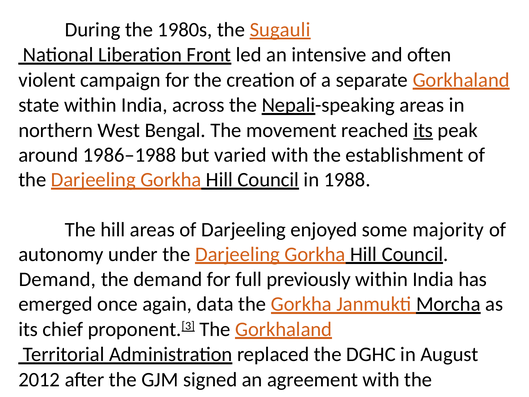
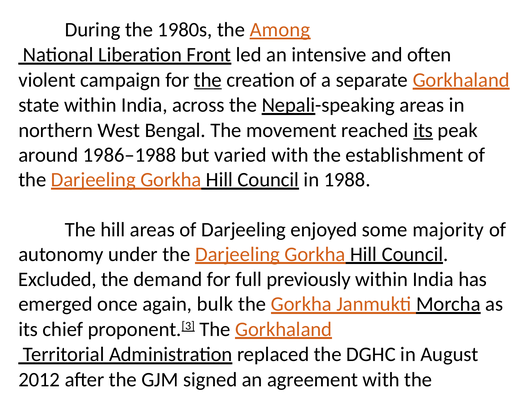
Sugauli: Sugauli -> Among (280, 30)
the underline: none -> present (208, 80)
Demand: Demand -> Excluded (57, 279)
data: data -> bulk (215, 304)
